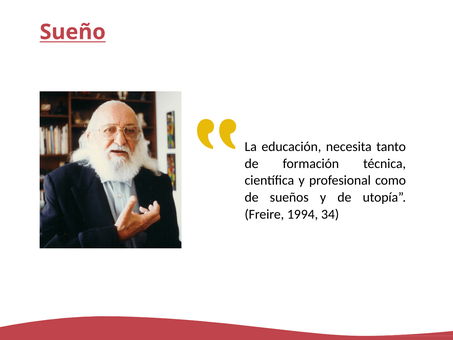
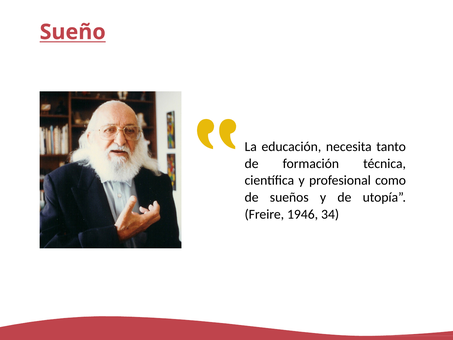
1994: 1994 -> 1946 (303, 214)
